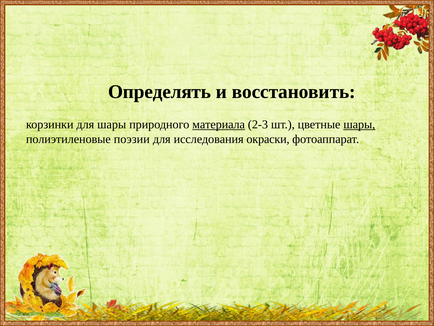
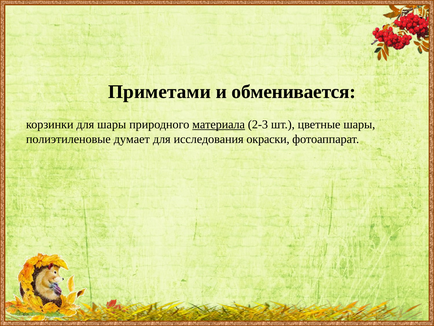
Определять: Определять -> Приметами (159, 92)
восстановить: восстановить -> обменивается (294, 92)
шары underline: present -> none (359, 124)
поэзии: поэзии -> думает (132, 139)
